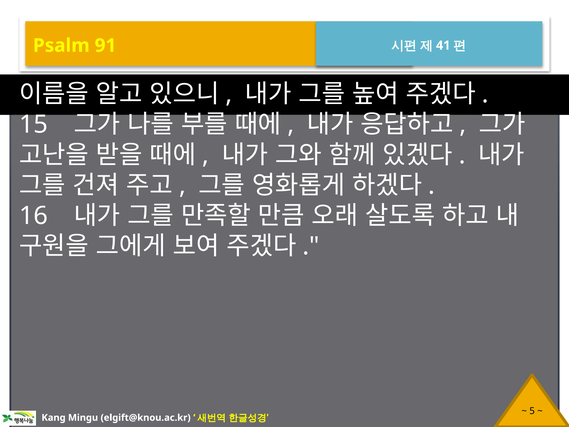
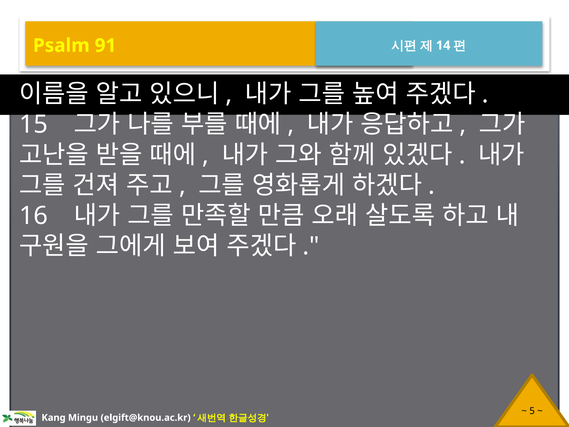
41: 41 -> 14 (443, 45)
